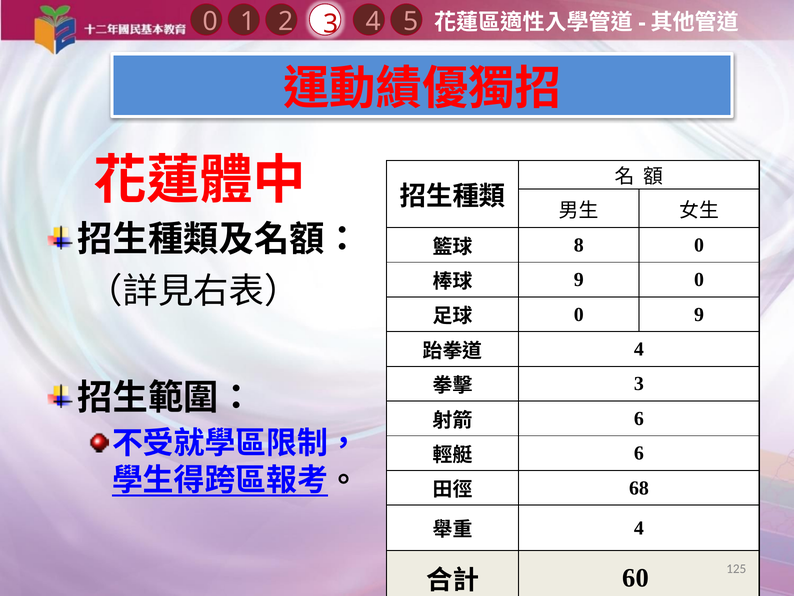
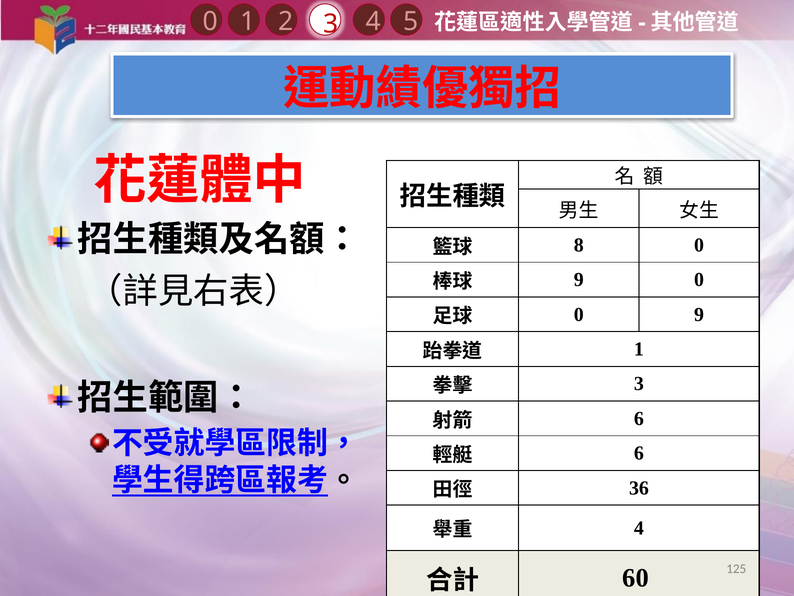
4: 4 -> 1 (639, 349)
68: 68 -> 36 (639, 488)
